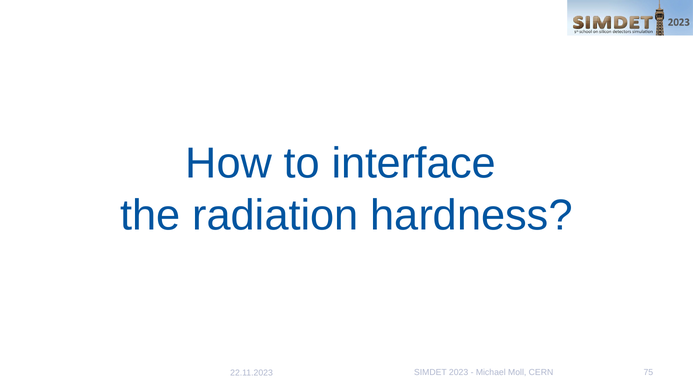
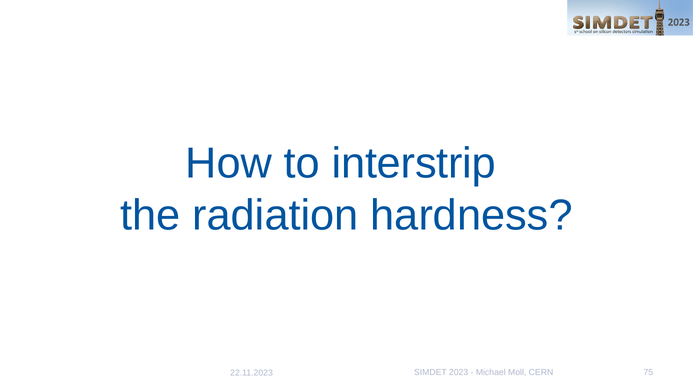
interface: interface -> interstrip (414, 163)
